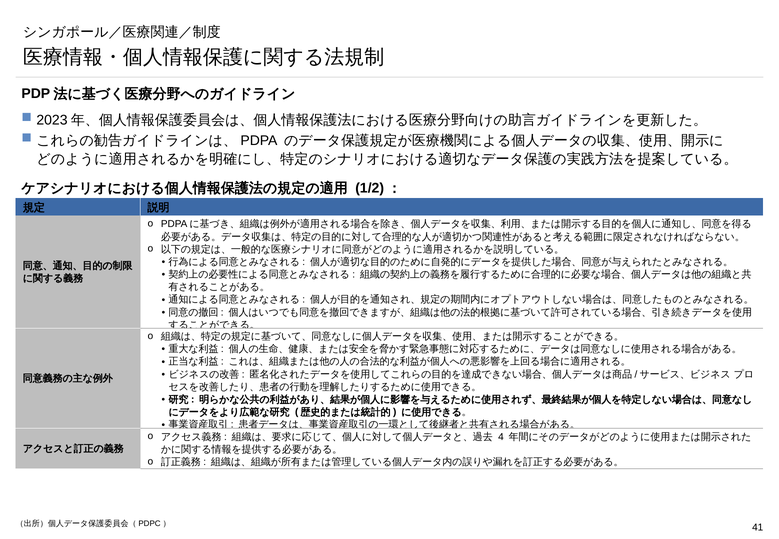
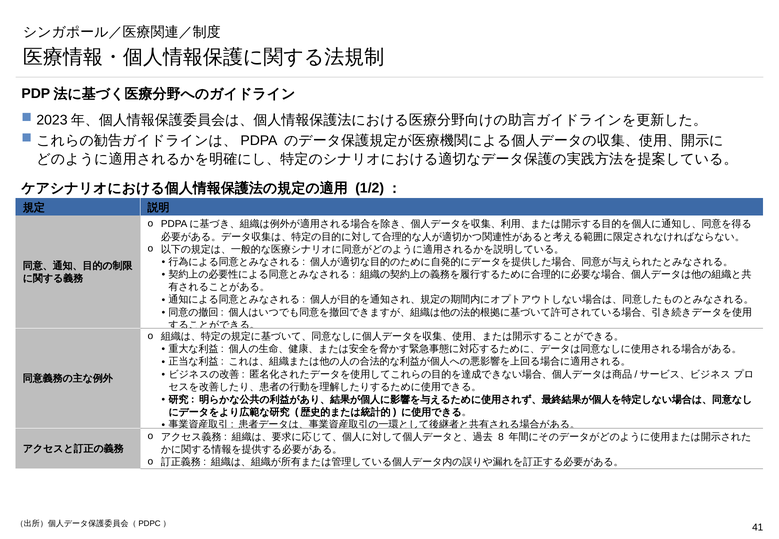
4: 4 -> 8 (501, 437)
